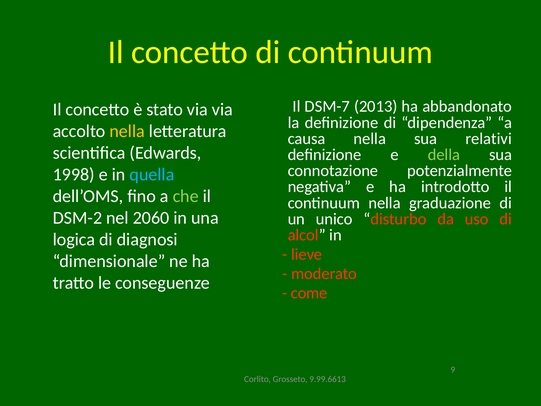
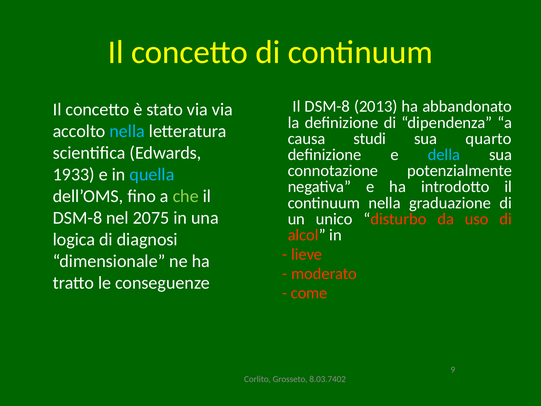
DSM-7: DSM-7 -> DSM-8 (327, 106)
nella colour: yellow -> light blue (127, 131)
causa nella: nella -> studi (370, 139)
relativi: relativi -> quarto (489, 139)
della colour: light green -> light blue (444, 155)
1998: 1998 -> 1933 (74, 174)
DSM-2: DSM-2 -> DSM-8 (77, 218)
2060: 2060 -> 2075 (151, 218)
9.99.6613: 9.99.6613 -> 8.03.7402 (328, 379)
